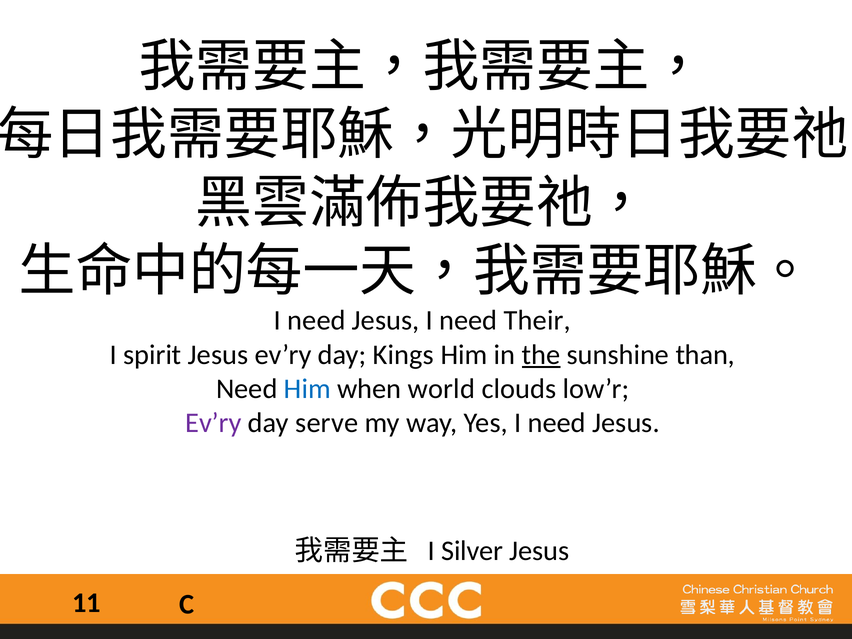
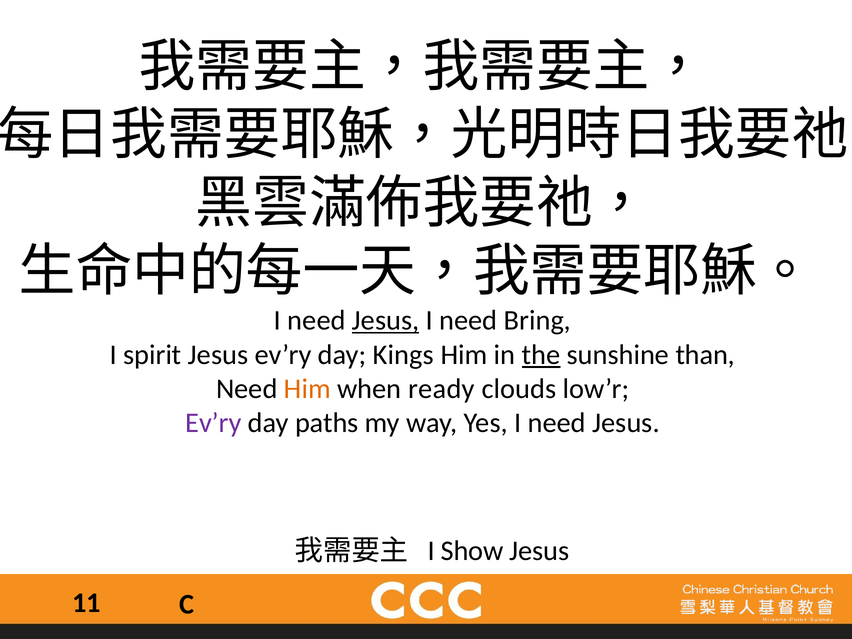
Jesus underline: none -> present (386, 321)
Their: Their -> Bring (537, 321)
Him colour: blue -> orange (307, 389)
world: world -> ready (441, 389)
serve: serve -> paths (327, 423)
Silver: Silver -> Show (472, 551)
